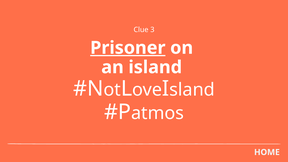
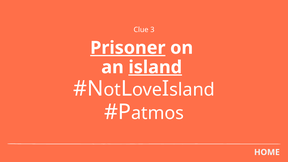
island underline: none -> present (155, 67)
